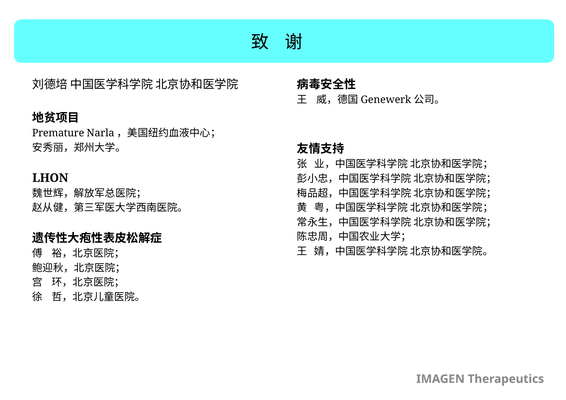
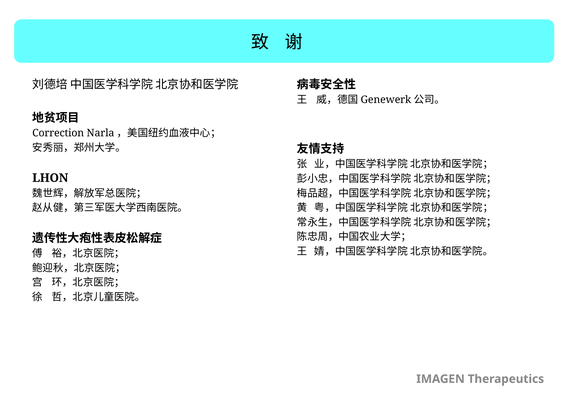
Premature: Premature -> Correction (58, 133)
